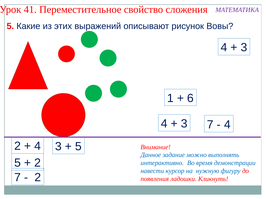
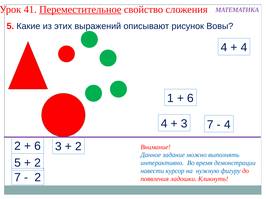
Переместительное underline: none -> present (80, 10)
3: 3 -> 4 (244, 48)
4: 4 -> 6 (38, 146)
5: 5 -> 2 (78, 147)
